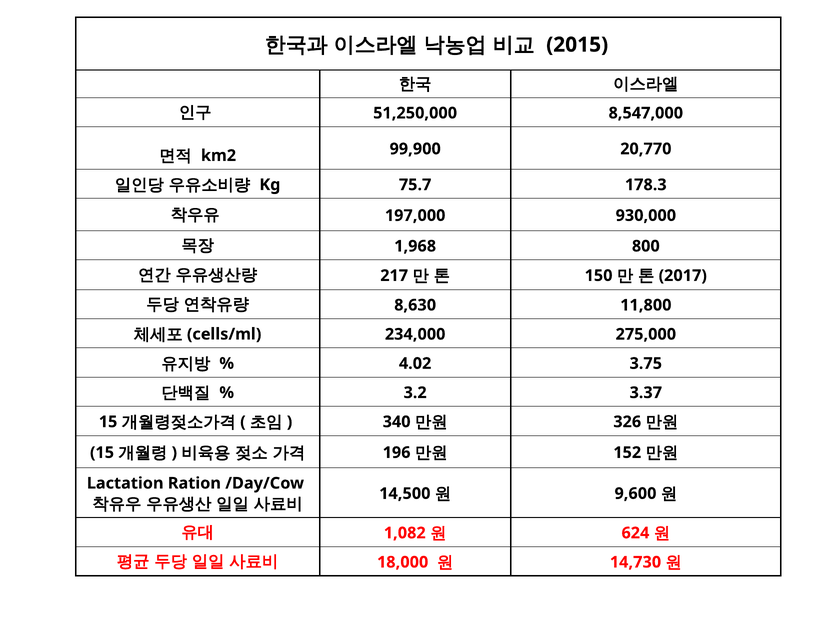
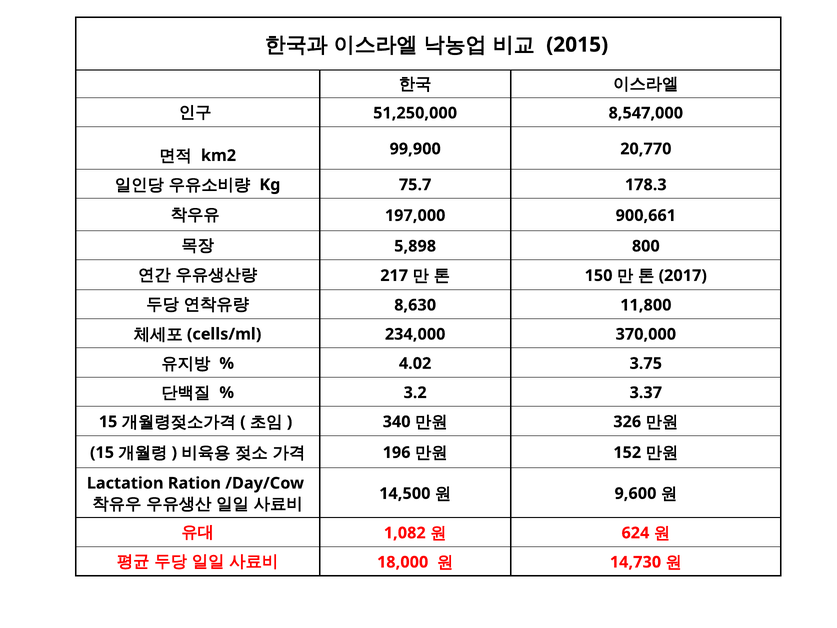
930,000: 930,000 -> 900,661 (646, 215)
1,968: 1,968 -> 5,898 (415, 246)
275,000: 275,000 -> 370,000 (646, 334)
